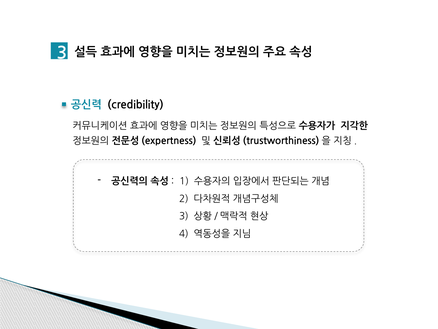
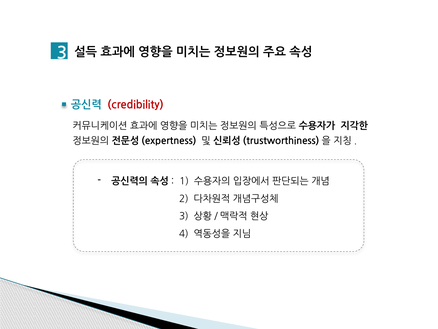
credibility colour: black -> red (135, 105)
